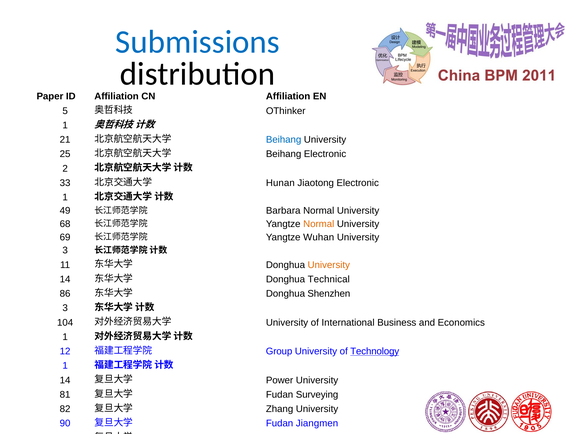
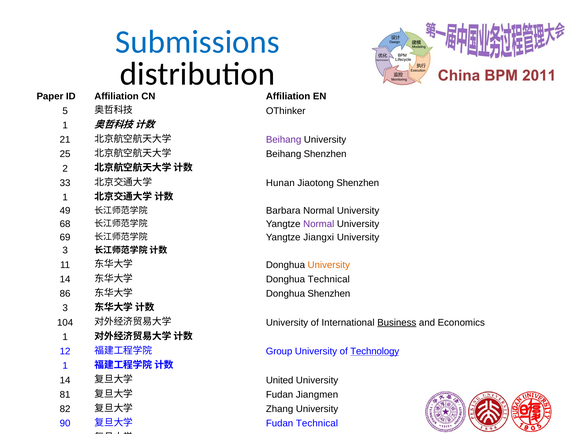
Beihang colour: blue -> purple (284, 140)
Beihang Electronic: Electronic -> Shenzhen (325, 154)
Jiaotong Electronic: Electronic -> Shenzhen (358, 183)
Normal colour: orange -> purple (319, 224)
Wuhan: Wuhan -> Jiangxi (319, 237)
Business underline: none -> present (397, 323)
Power: Power -> United (280, 380)
Surveying: Surveying -> Jiangmen (317, 395)
Fudan Jiangmen: Jiangmen -> Technical (317, 424)
